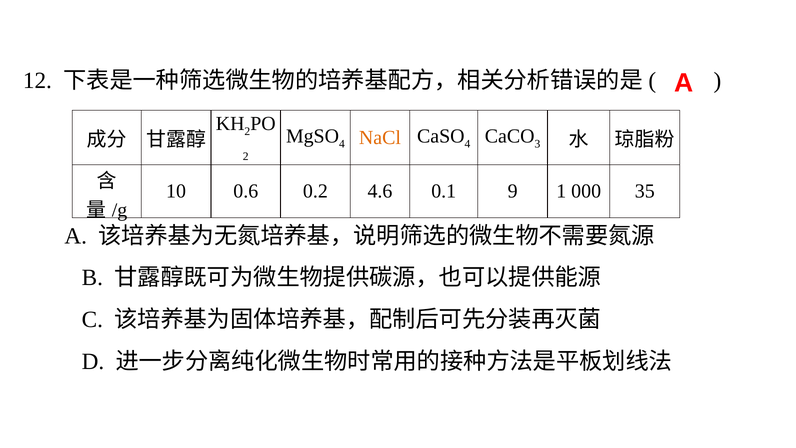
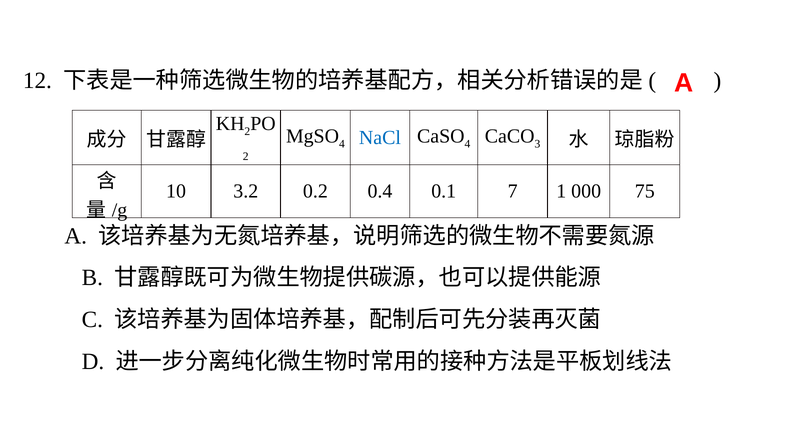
NaCl colour: orange -> blue (380, 138)
0.6: 0.6 -> 3.2 (246, 191)
4.6: 4.6 -> 0.4 (380, 191)
9: 9 -> 7 (513, 191)
35: 35 -> 75 (645, 191)
